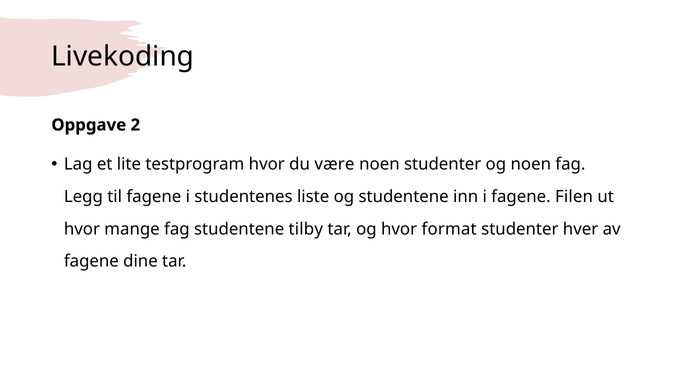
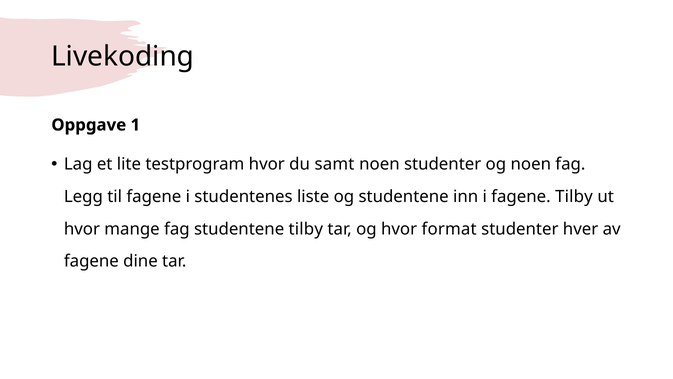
2: 2 -> 1 (135, 125)
være: være -> samt (334, 164)
fagene Filen: Filen -> Tilby (574, 196)
